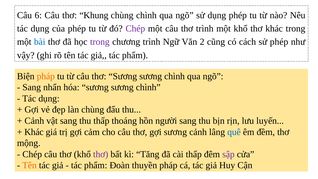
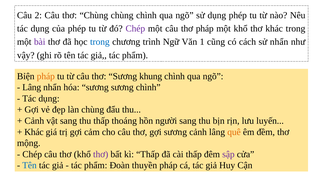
6: 6 -> 2 (38, 15)
thơ Khung: Khung -> Chùng (94, 15)
thơ trình: trình -> pháp (205, 29)
bài colour: blue -> purple (40, 42)
trong colour: purple -> blue (100, 42)
2: 2 -> 1 (202, 42)
sử phép: phép -> nhẩn (279, 42)
thơ Sương sương: sương -> khung (151, 76)
Sang: Sang -> Lâng (32, 87)
quê colour: blue -> orange (234, 132)
kì Tăng: Tăng -> Thấp (148, 154)
Tên colour: orange -> blue (29, 165)
